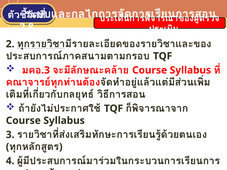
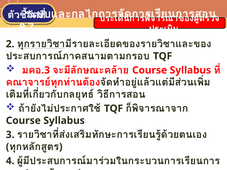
2.8: 2.8 -> 9.7 (27, 27)
